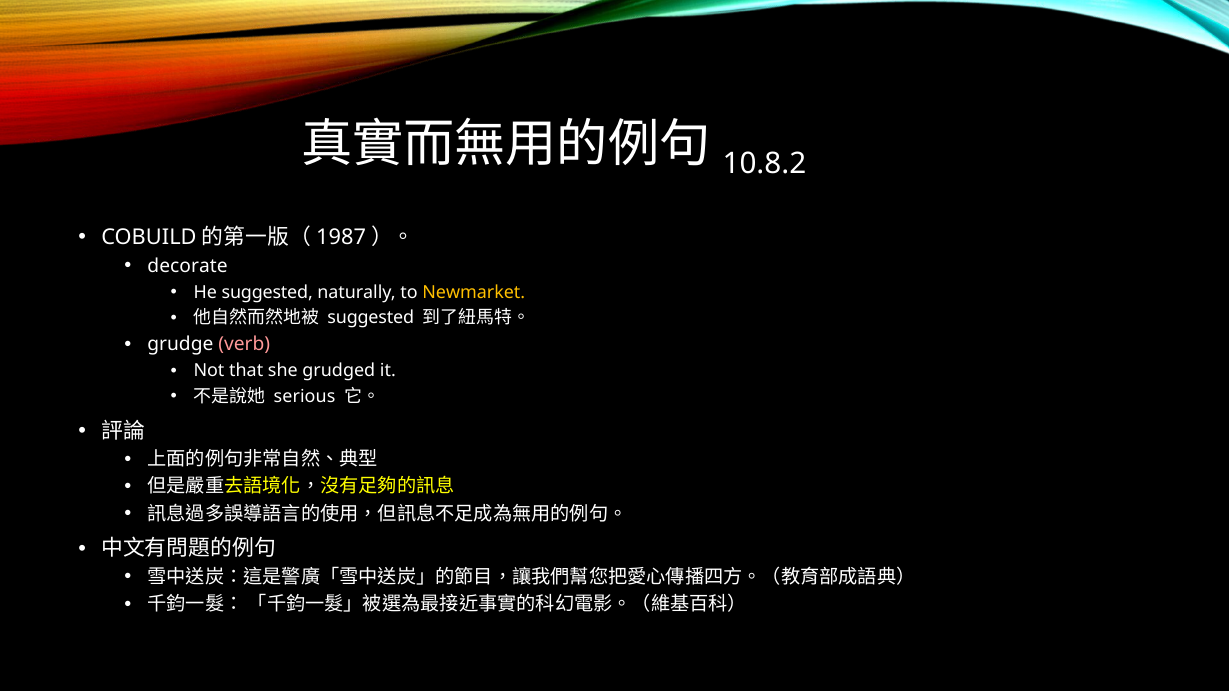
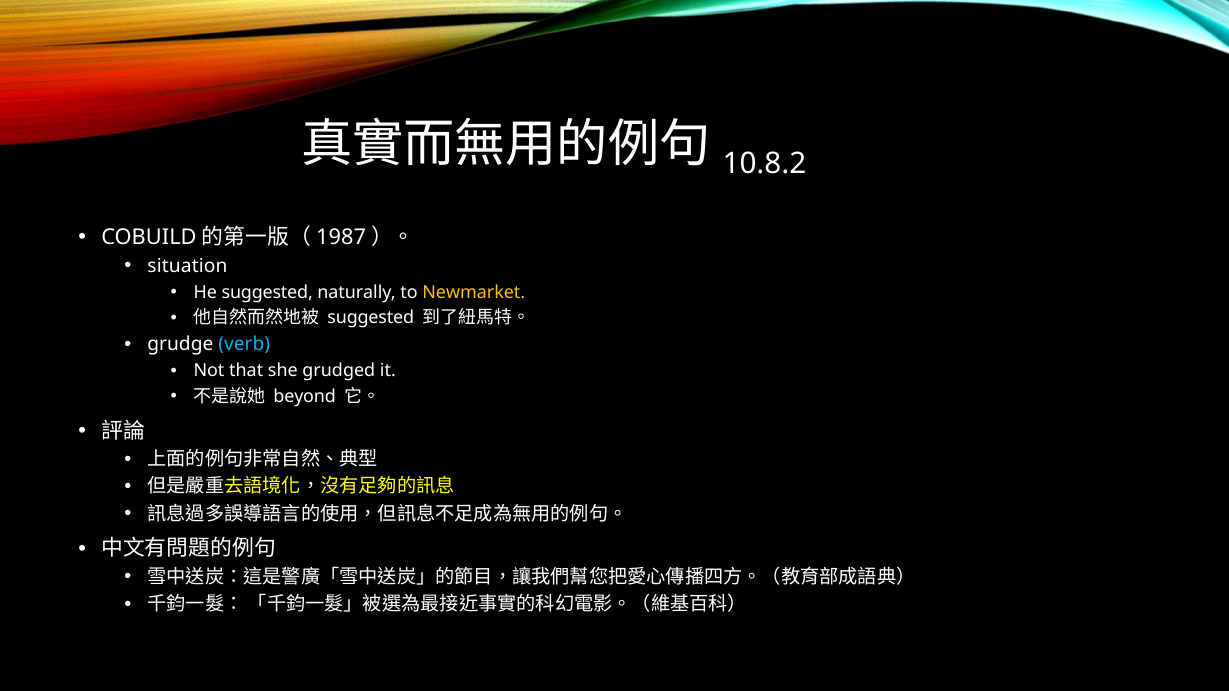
decorate: decorate -> situation (188, 266)
verb colour: pink -> light blue (244, 345)
serious: serious -> beyond (305, 397)
